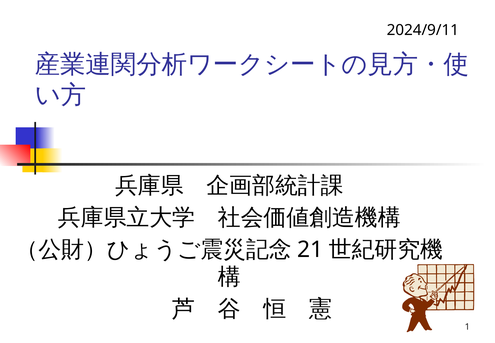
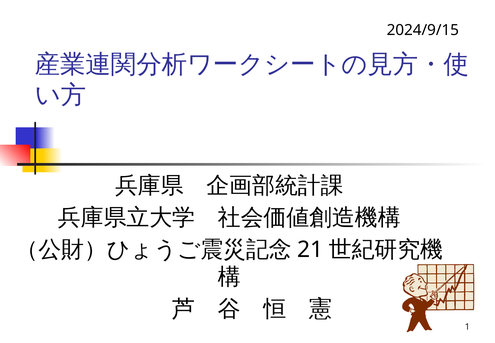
2024/9/11: 2024/9/11 -> 2024/9/15 (423, 30)
